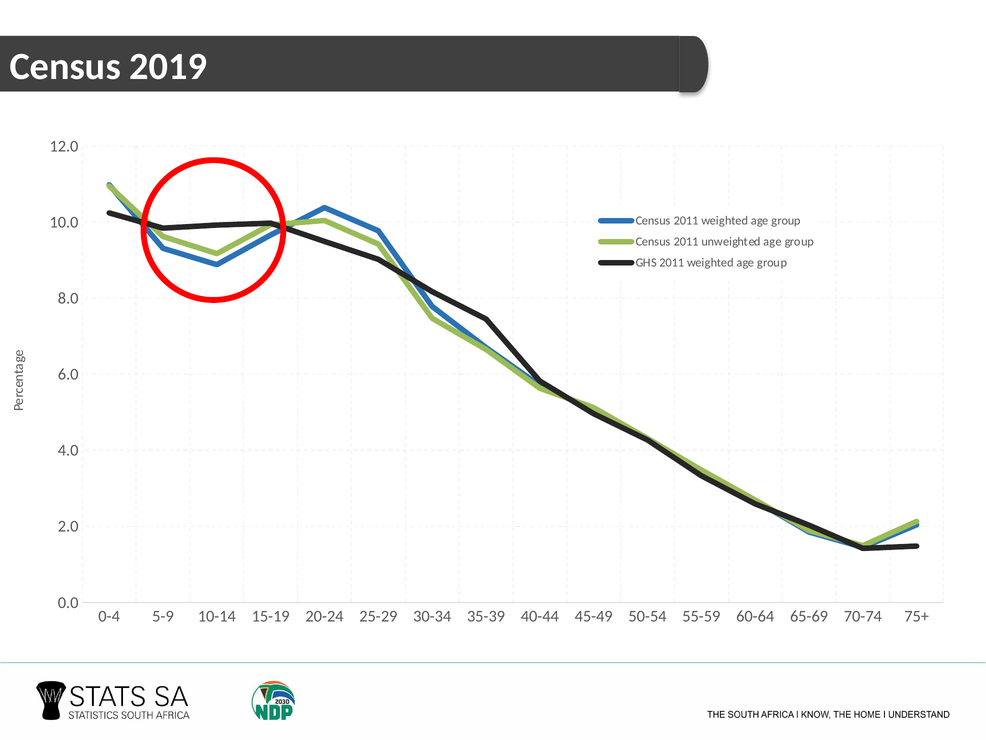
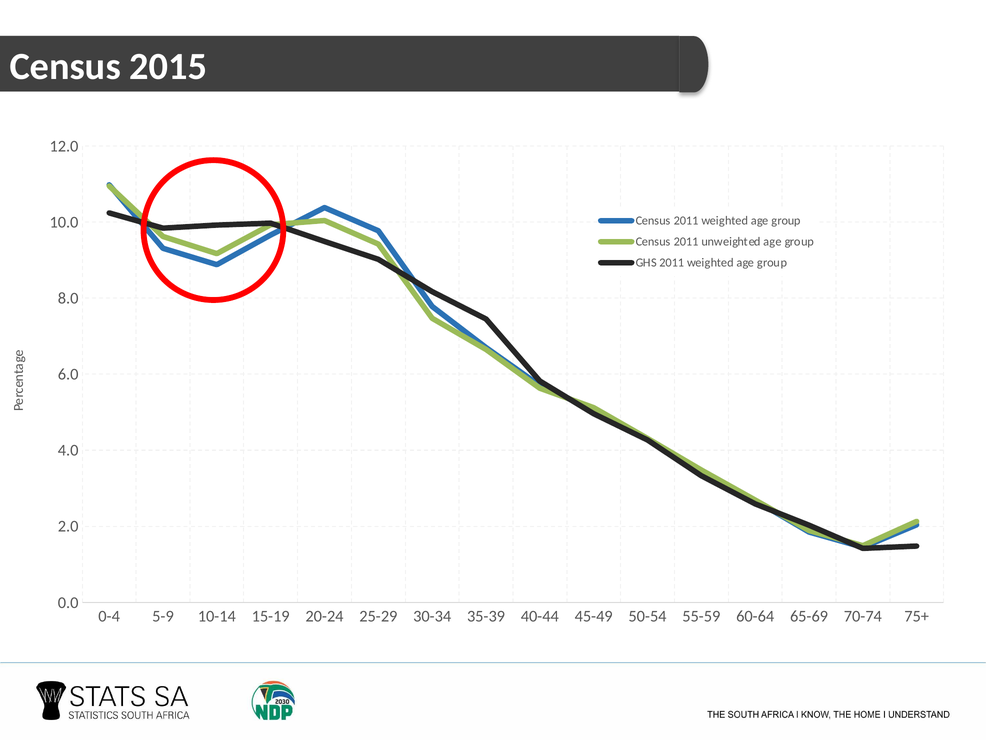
2019: 2019 -> 2015 (168, 66)
